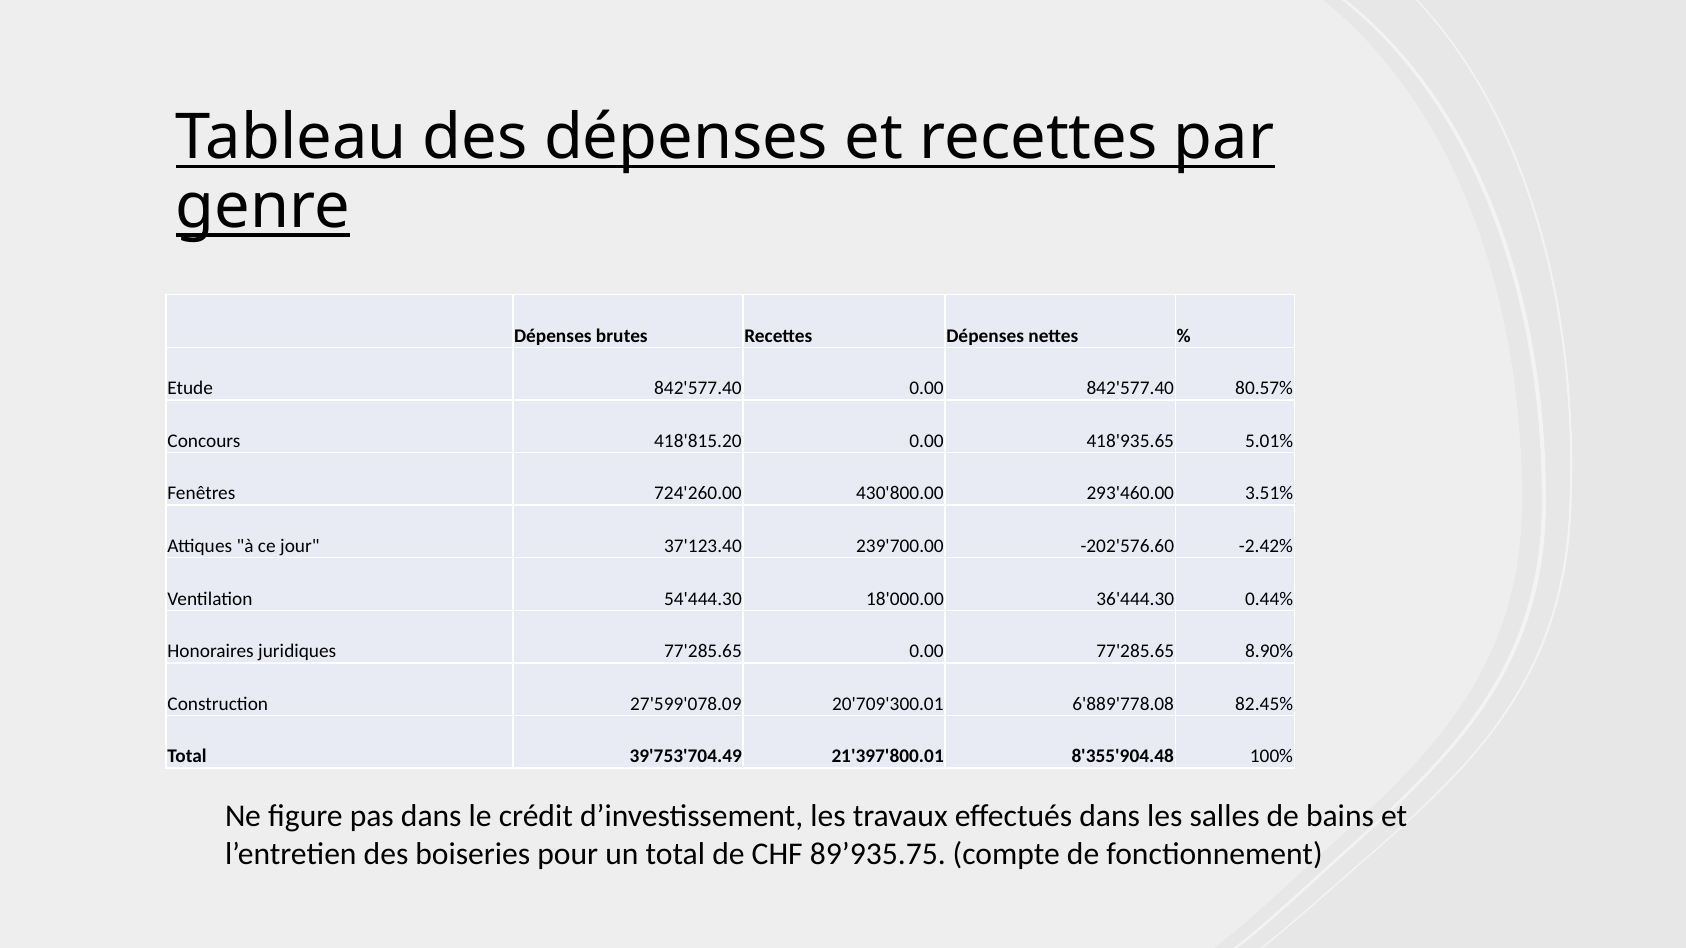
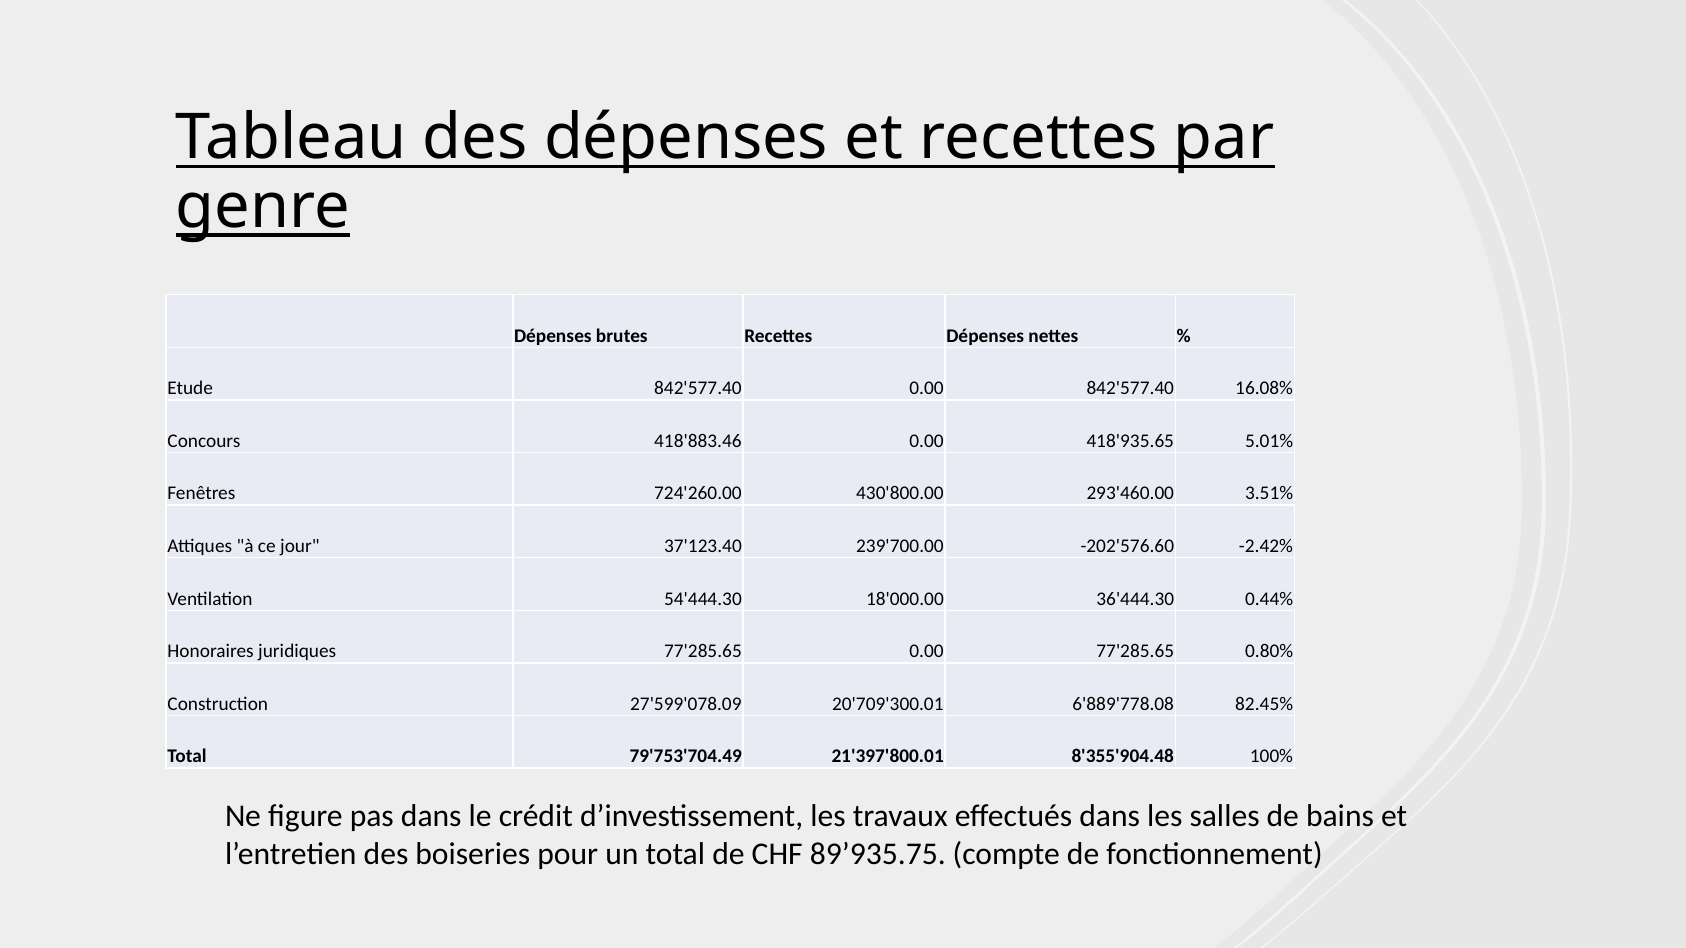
80.57%: 80.57% -> 16.08% (1264, 388)
418'815.20: 418'815.20 -> 418'883.46 (698, 441)
8.90%: 8.90% -> 0.80% (1269, 652)
39'753'704.49: 39'753'704.49 -> 79'753'704.49 (686, 757)
